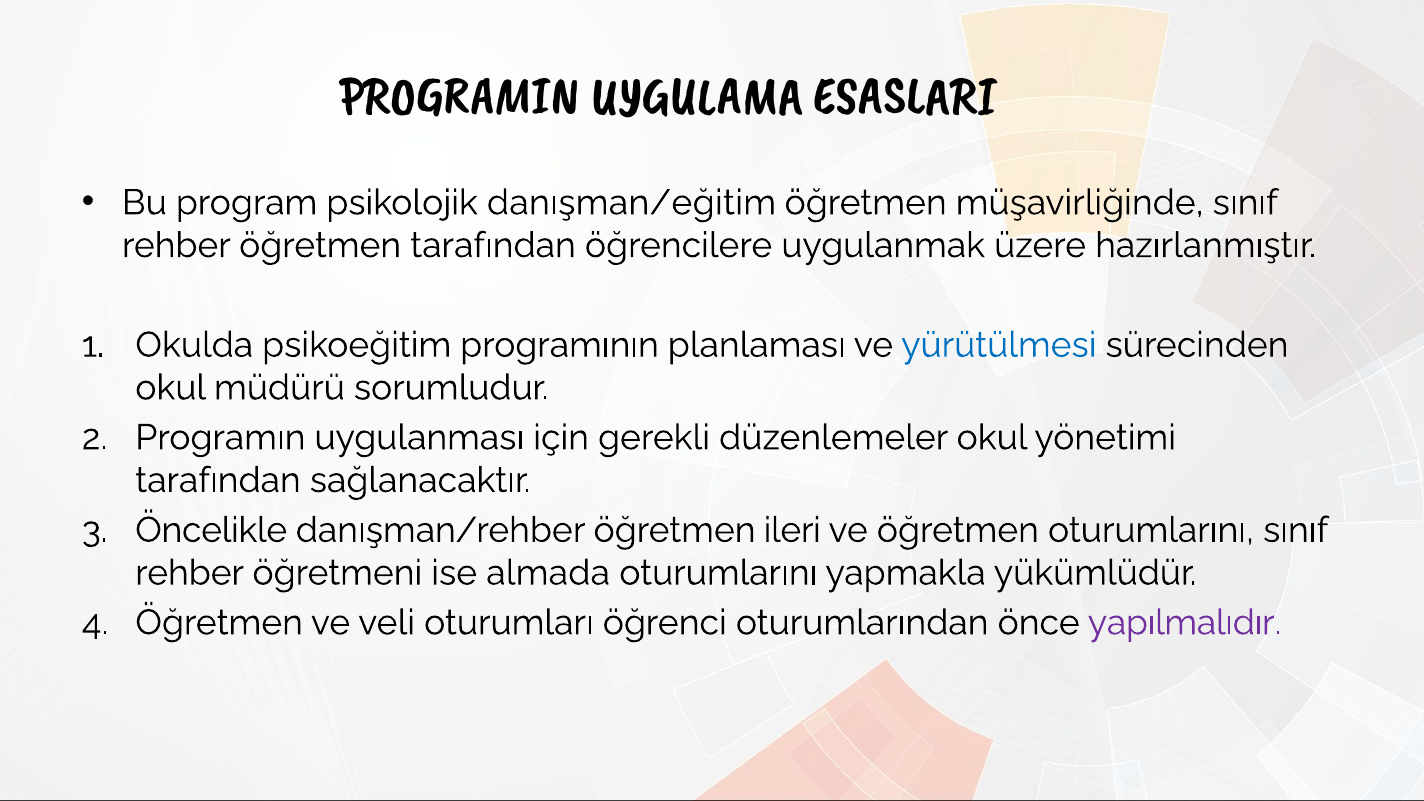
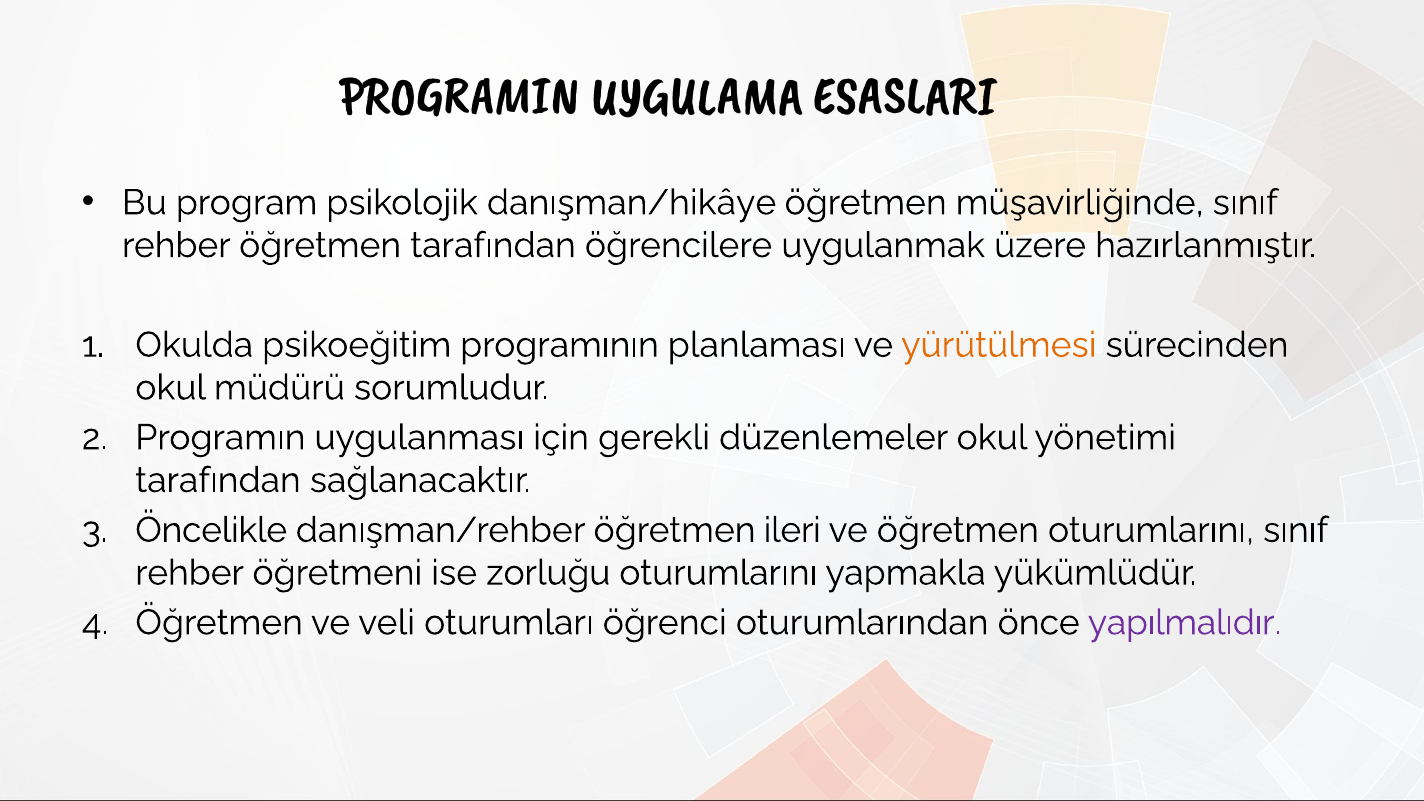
danışman/eğitim: danışman/eğitim -> danışman/hikâye (632, 203)
yürütülmesi colour: blue -> orange (999, 345)
almada: almada -> zorluğu (548, 573)
